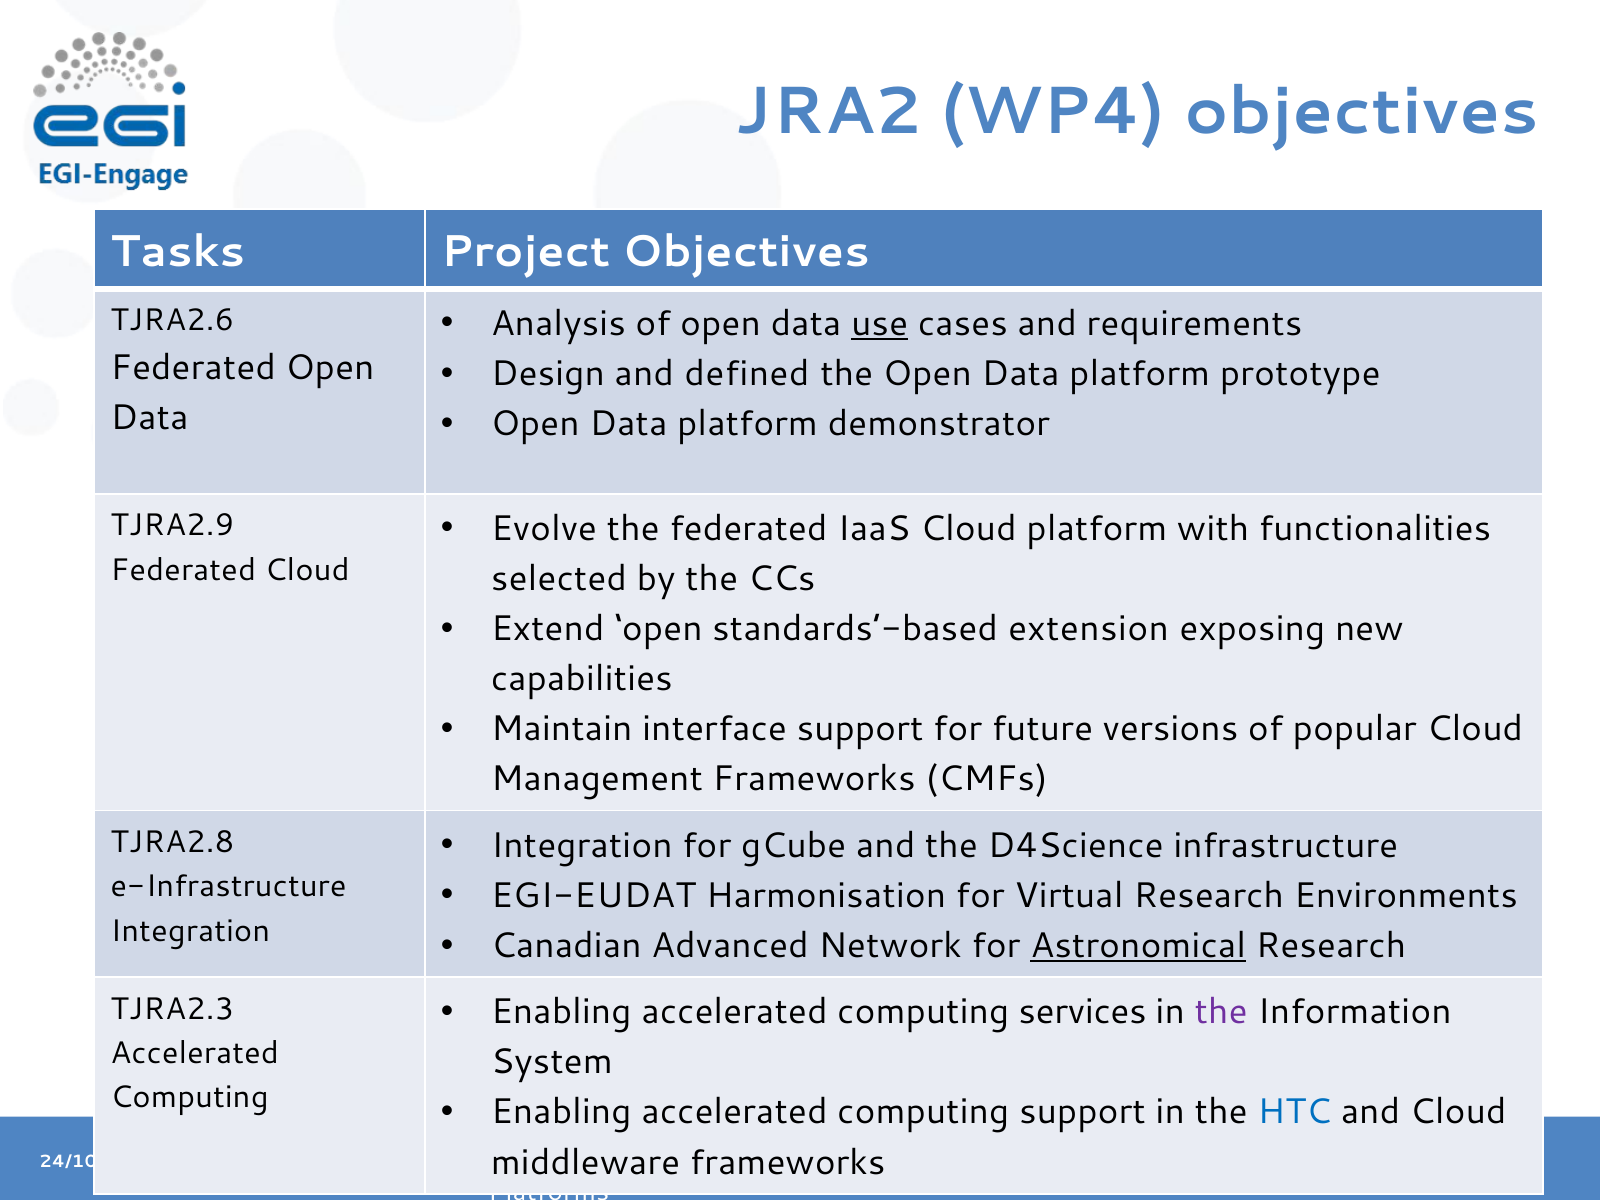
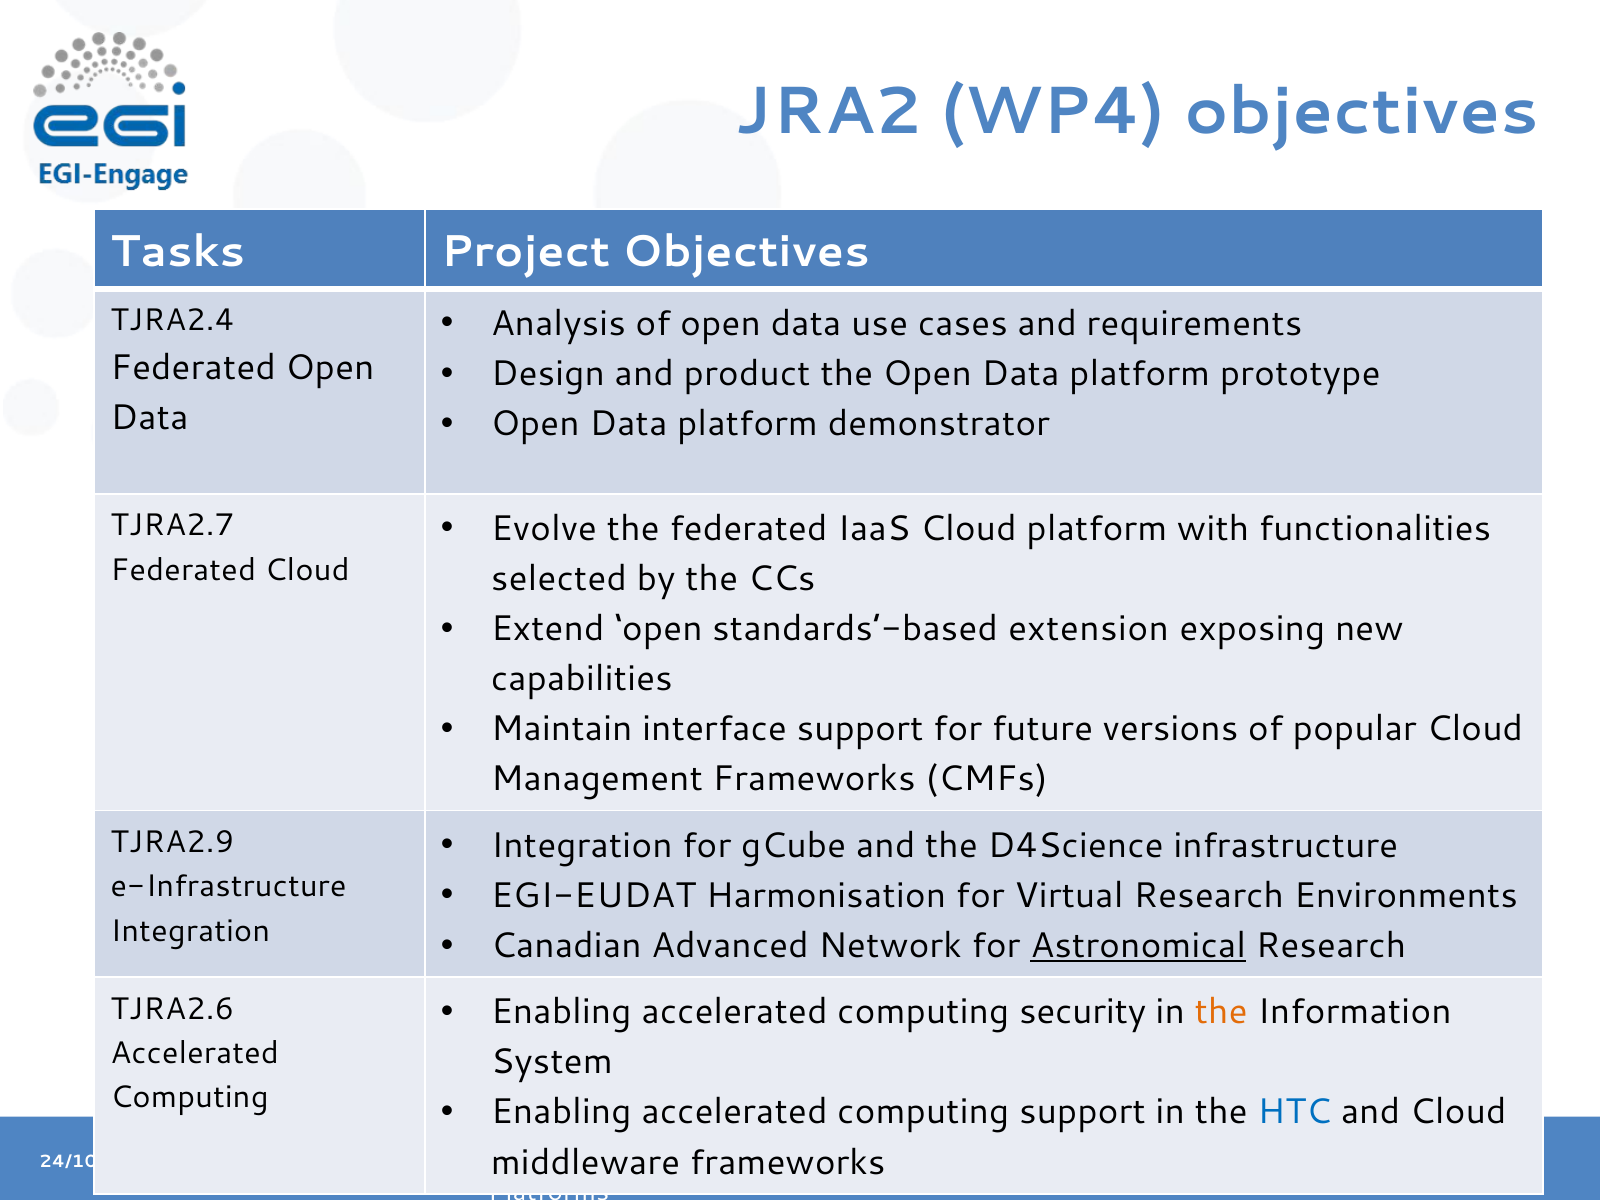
use underline: present -> none (880, 324)
TJRA2.6: TJRA2.6 -> TJRA2.4 (172, 321)
defined: defined -> product (747, 374)
TJRA2.9: TJRA2.9 -> TJRA2.7 (172, 525)
TJRA2.8: TJRA2.8 -> TJRA2.9 (172, 842)
services: services -> security (1083, 1012)
the colour: purple -> orange (1221, 1012)
TJRA2.3: TJRA2.3 -> TJRA2.6 (172, 1009)
